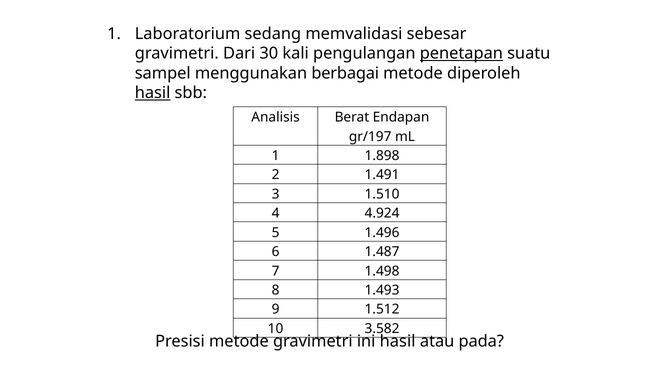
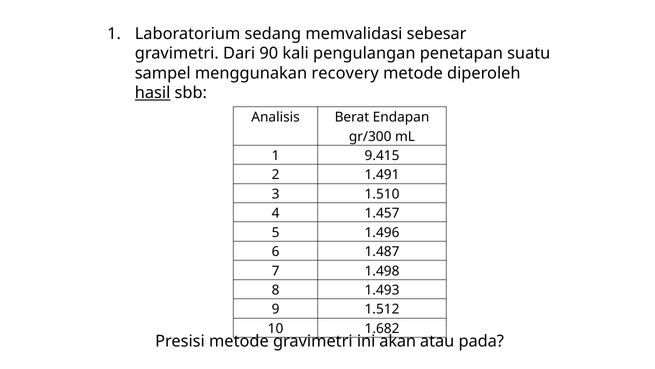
30: 30 -> 90 (269, 53)
penetapan underline: present -> none (461, 53)
berbagai: berbagai -> recovery (345, 73)
gr/197: gr/197 -> gr/300 (370, 136)
1.898: 1.898 -> 9.415 (382, 155)
4.924: 4.924 -> 1.457 (382, 213)
3.582: 3.582 -> 1.682 (382, 328)
ini hasil: hasil -> akan (398, 341)
